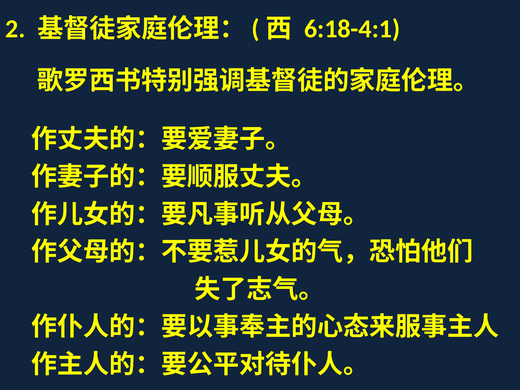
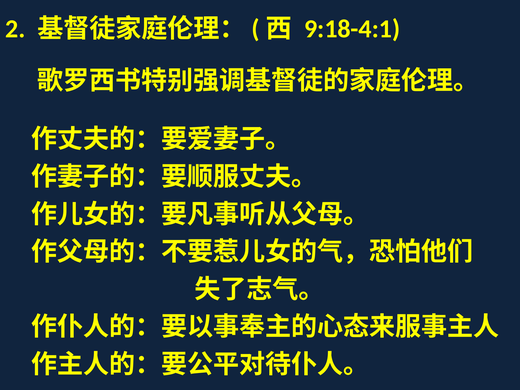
6:18-4:1: 6:18-4:1 -> 9:18-4:1 (352, 29)
